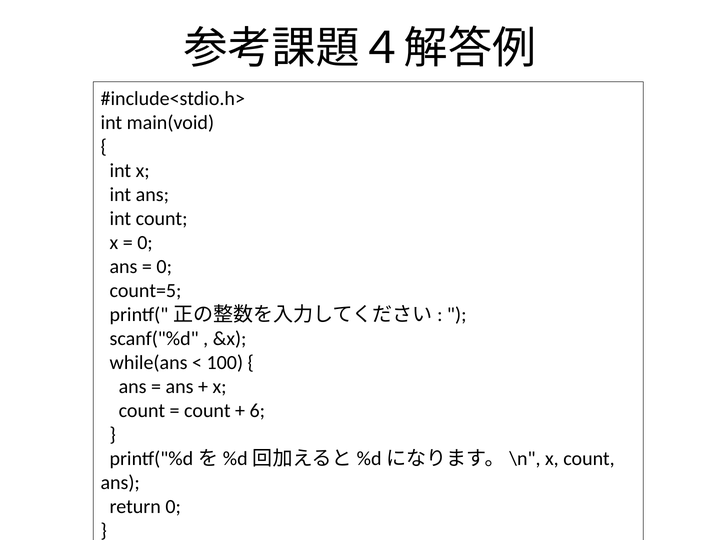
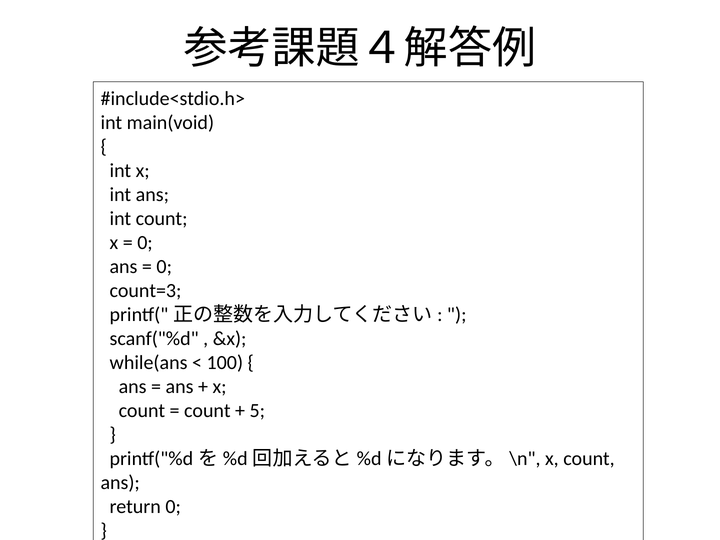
count=5: count=5 -> count=3 (146, 291)
6: 6 -> 5 (257, 411)
